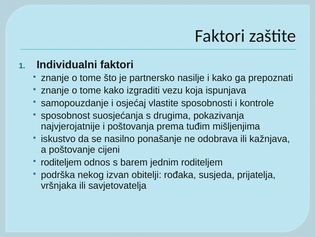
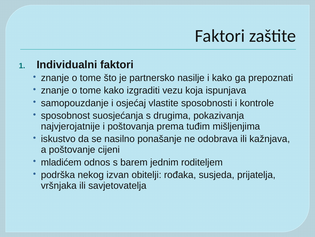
roditeljem: roditeljem -> mladićem (61, 162)
